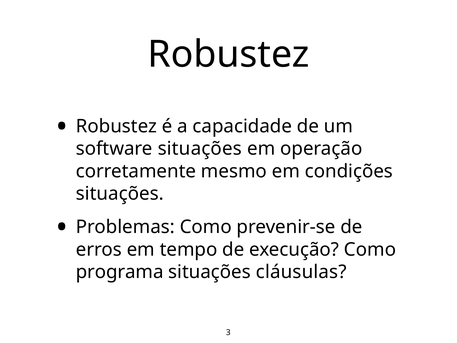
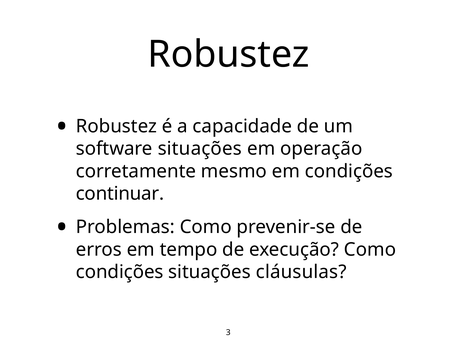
situações: situações -> continuar (120, 194)
programa: programa -> condições (120, 272)
